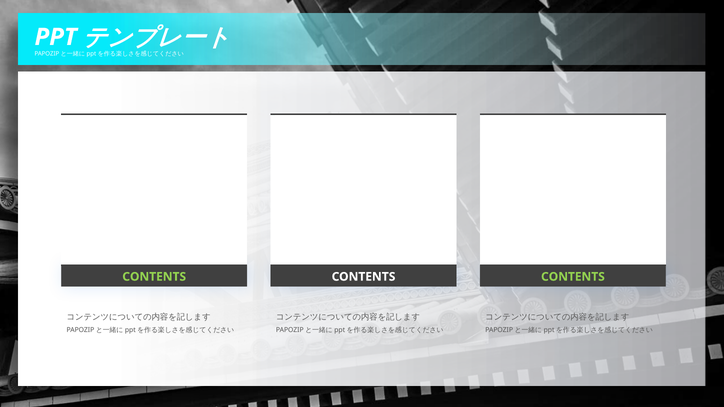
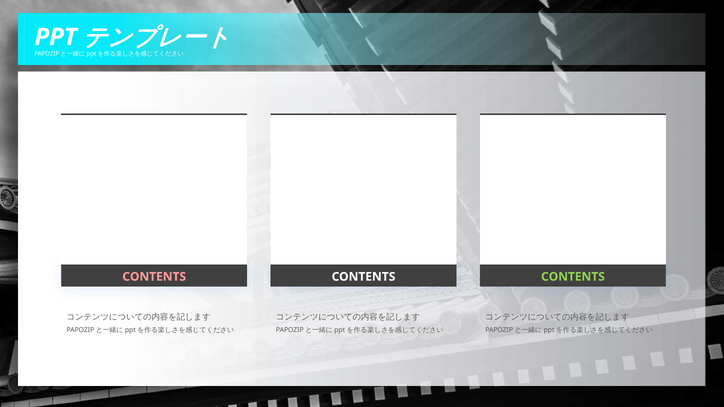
CONTENTS colour: light green -> pink (154, 277)
